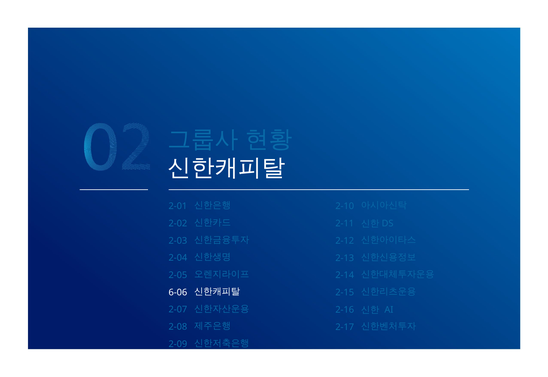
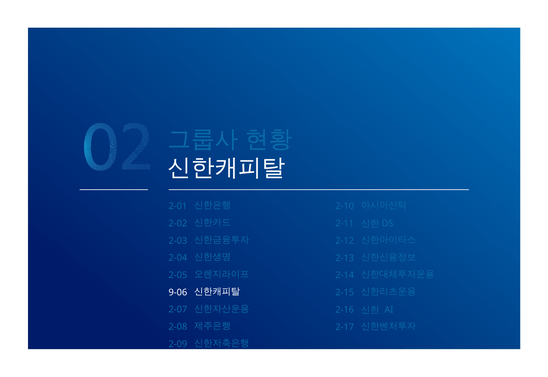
6-06: 6-06 -> 9-06 (178, 292)
